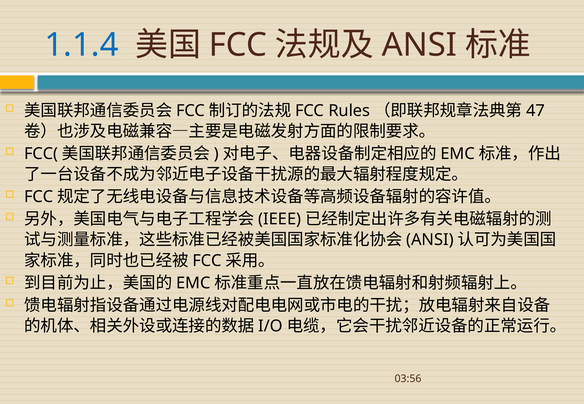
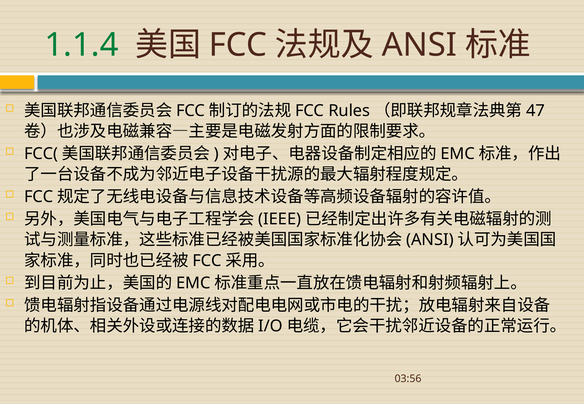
1.1.4 colour: blue -> green (82, 45)
